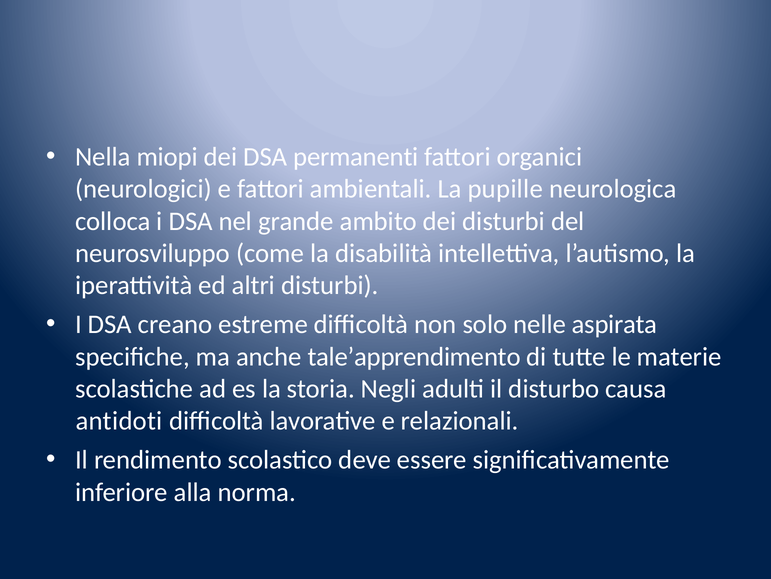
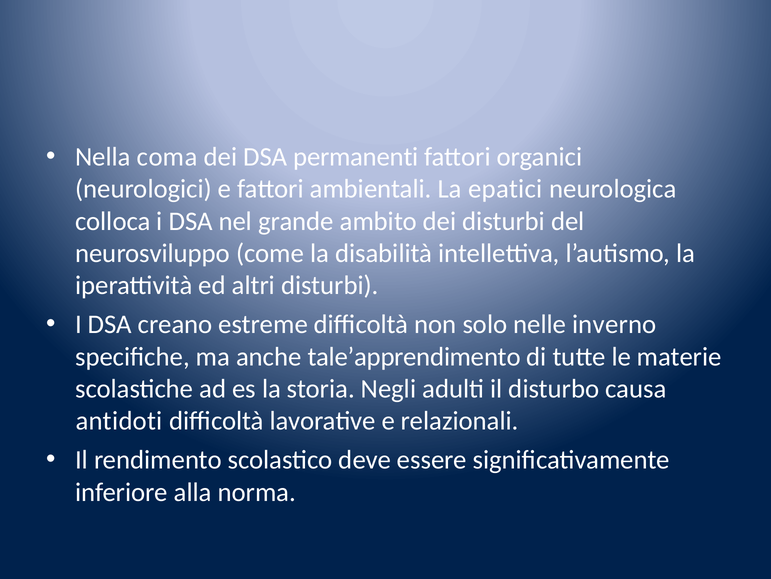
miopi: miopi -> coma (167, 157)
pupille: pupille -> epatici (505, 189)
aspirata: aspirata -> inverno (614, 324)
